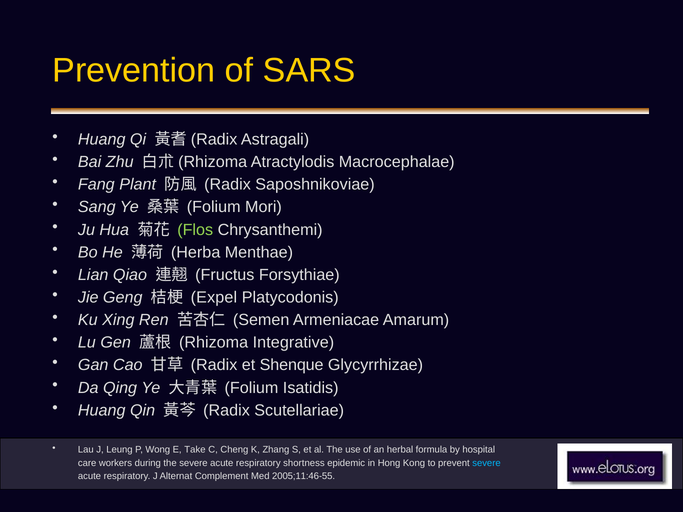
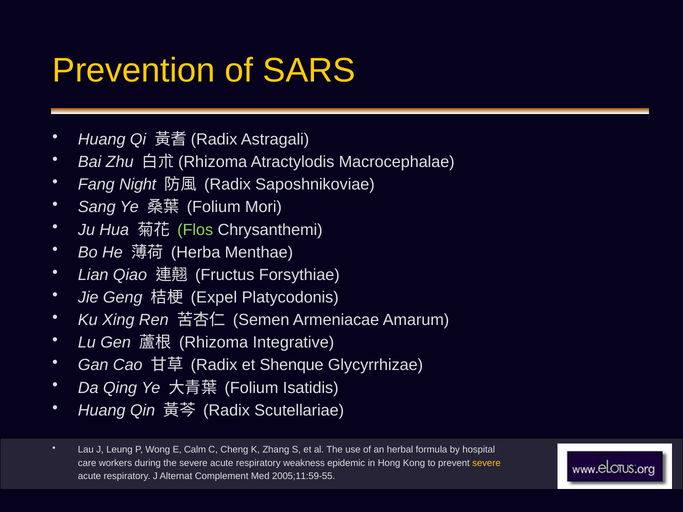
Plant: Plant -> Night (138, 185)
Take: Take -> Calm (195, 450)
shortness: shortness -> weakness (304, 463)
severe colour: light blue -> yellow (486, 463)
2005;11:46-55: 2005;11:46-55 -> 2005;11:59-55 (304, 477)
